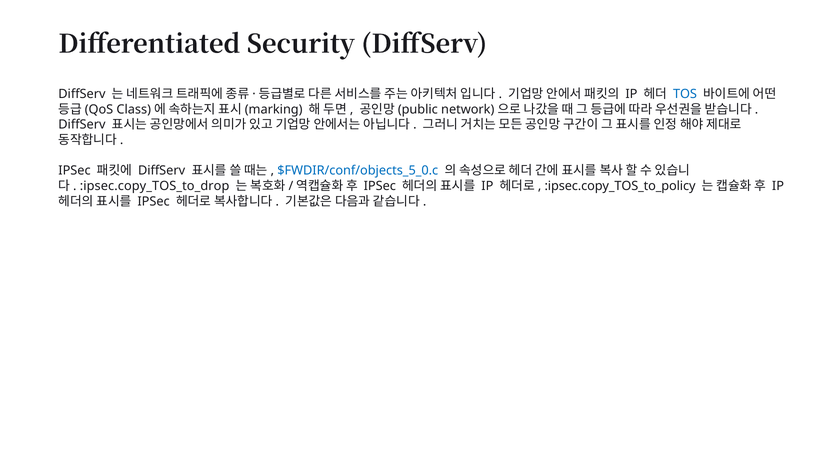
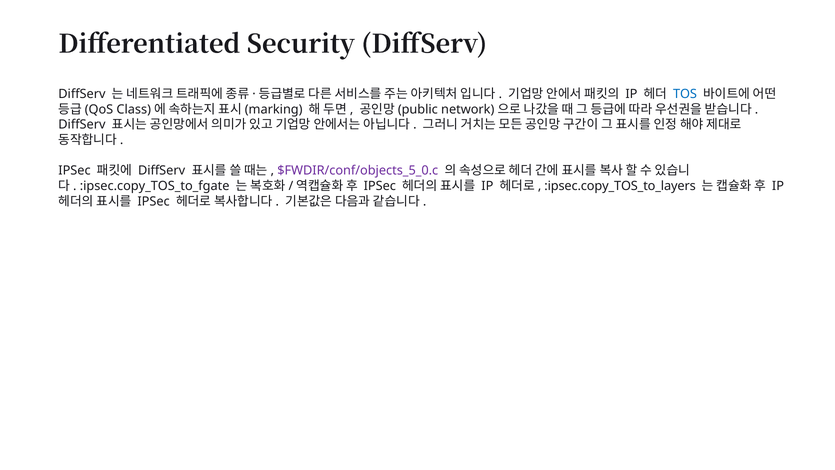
$FWDIR/conf/objects_5_0.c colour: blue -> purple (358, 171)
:ipsec.copy_TOS_to_drop: :ipsec.copy_TOS_to_drop -> :ipsec.copy_TOS_to_fgate (155, 186)
:ipsec.copy_TOS_to_policy: :ipsec.copy_TOS_to_policy -> :ipsec.copy_TOS_to_layers (620, 186)
